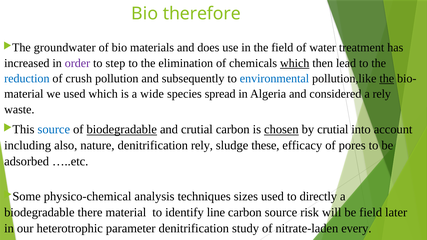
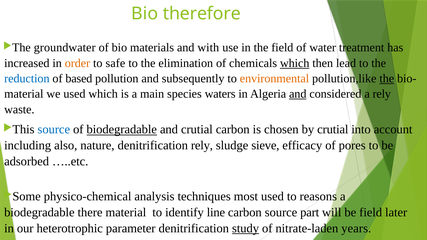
does: does -> with (208, 48)
order colour: purple -> orange (77, 63)
step: step -> safe (115, 63)
crush: crush -> based (79, 79)
environmental colour: blue -> orange (274, 79)
wide: wide -> main (152, 94)
spread: spread -> waters (220, 94)
and underline: none -> present (298, 94)
chosen underline: present -> none (281, 130)
these: these -> sieve (265, 146)
sizes: sizes -> most (246, 197)
directly: directly -> reasons (318, 197)
risk: risk -> part (310, 213)
study underline: none -> present (246, 229)
every: every -> years (356, 229)
